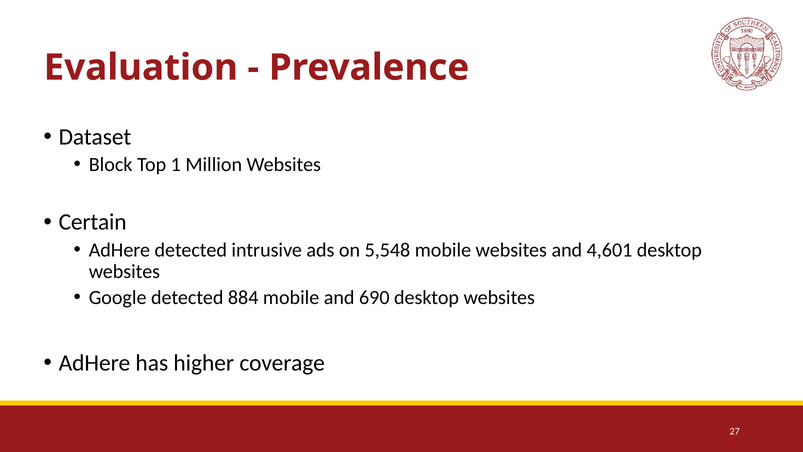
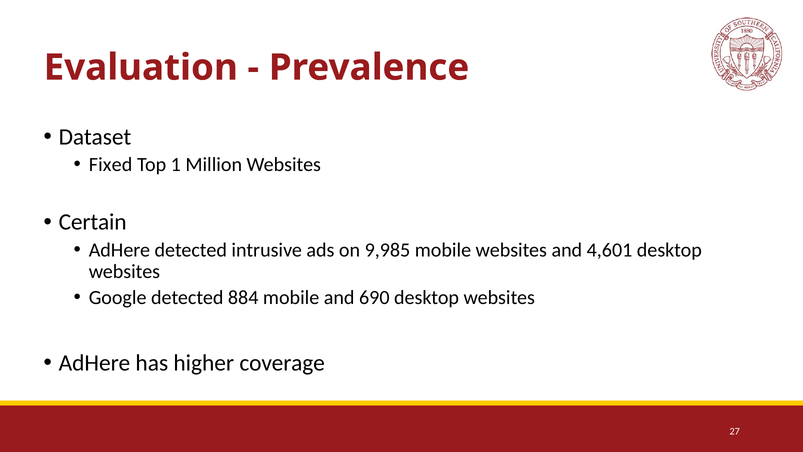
Block: Block -> Fixed (111, 164)
5,548: 5,548 -> 9,985 (387, 250)
